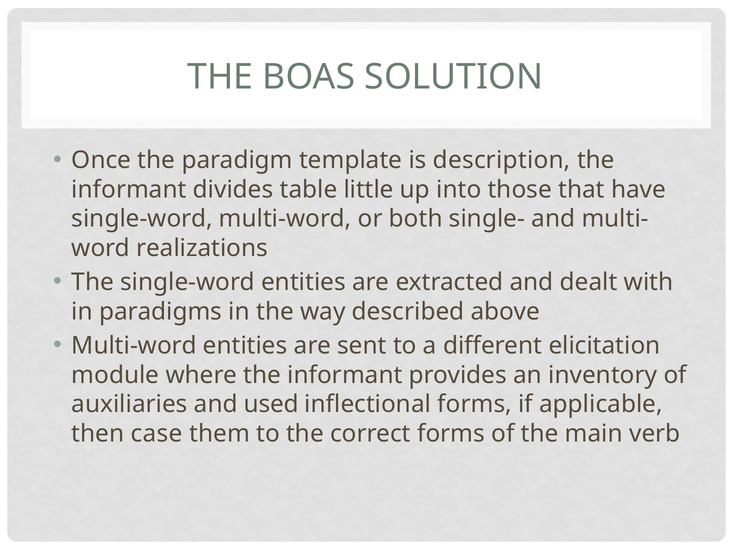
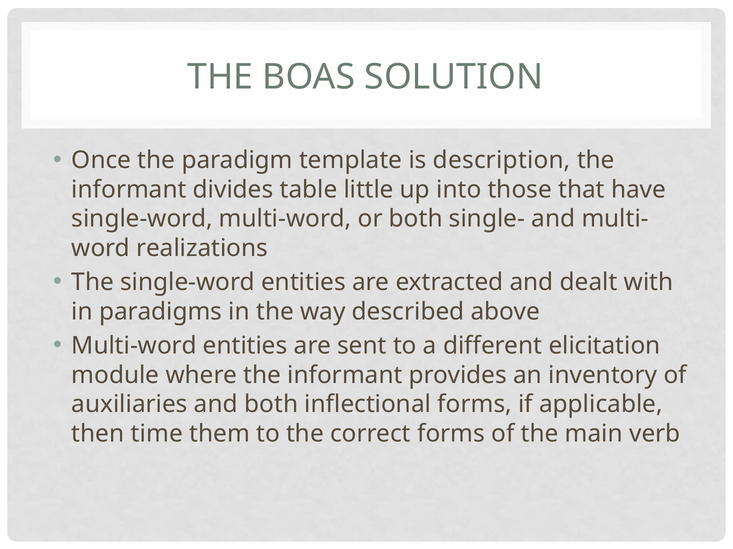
and used: used -> both (271, 405)
case: case -> time (157, 434)
